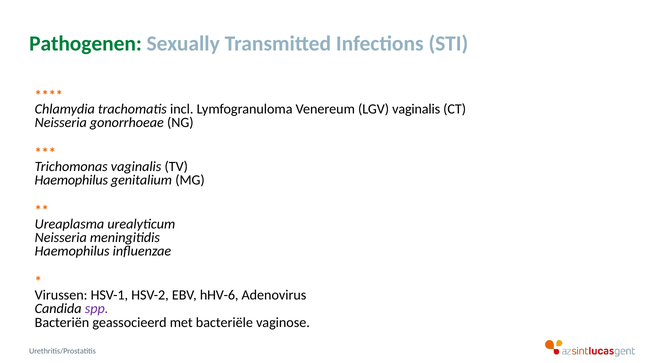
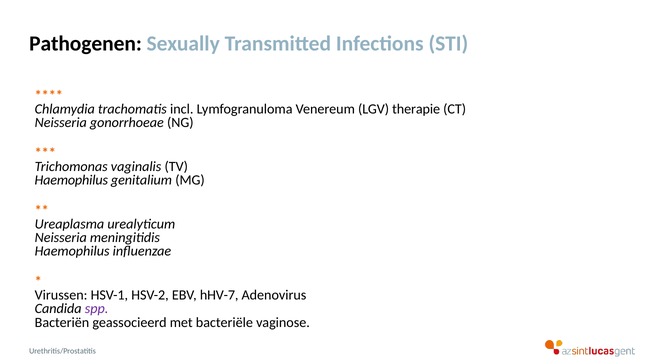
Pathogenen colour: green -> black (85, 43)
LGV vaginalis: vaginalis -> therapie (416, 109)
hHV-6: hHV-6 -> hHV-7 (219, 295)
